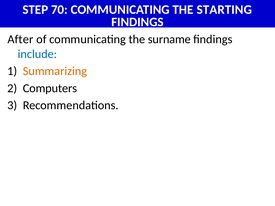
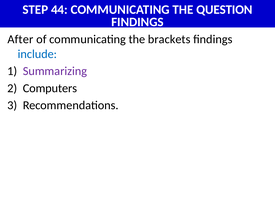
70: 70 -> 44 (59, 10)
STARTING: STARTING -> QUESTION (224, 10)
surname: surname -> brackets (169, 39)
Summarizing colour: orange -> purple (55, 71)
